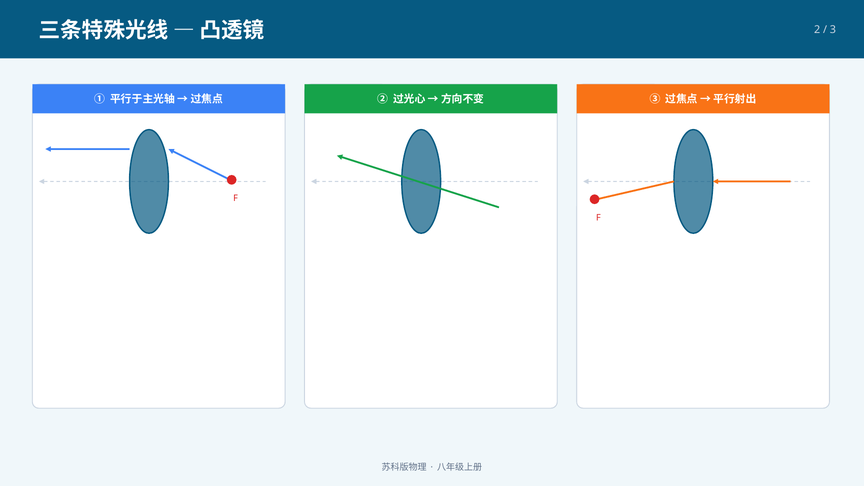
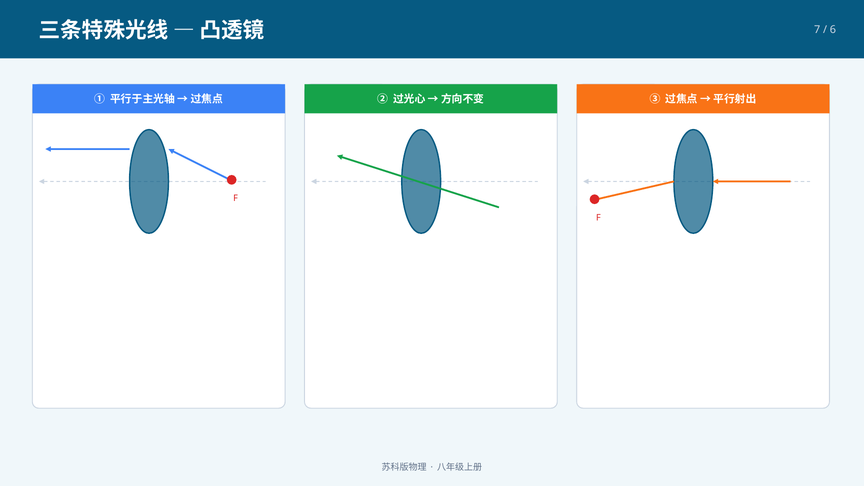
2: 2 -> 7 (817, 30)
3: 3 -> 6 (833, 30)
